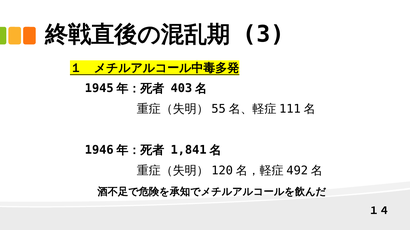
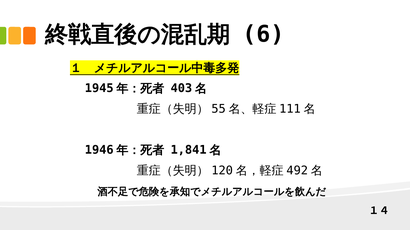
3: 3 -> 6 (263, 34)
